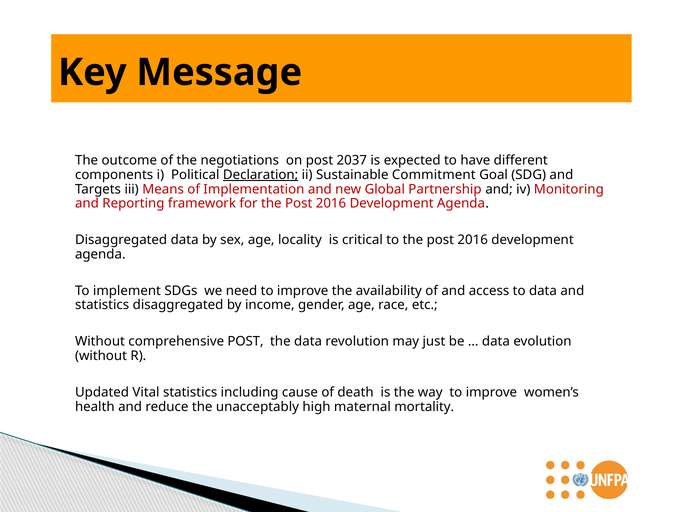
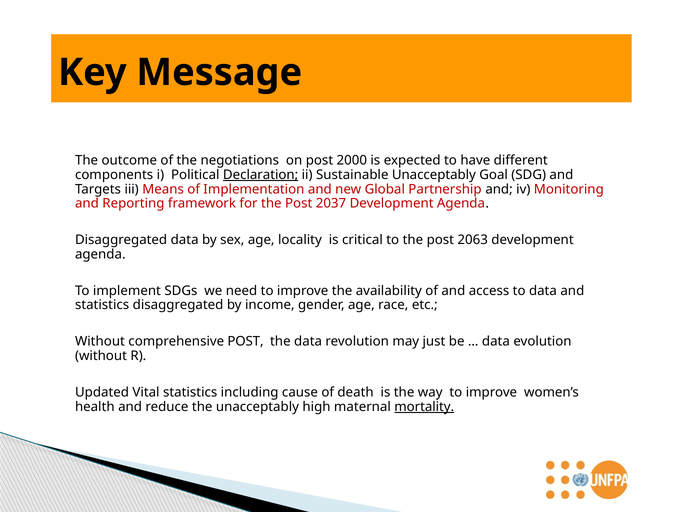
2037: 2037 -> 2000 (352, 161)
Sustainable Commitment: Commitment -> Unacceptably (434, 175)
for the Post 2016: 2016 -> 2037 (331, 204)
to the post 2016: 2016 -> 2063 (473, 240)
mortality underline: none -> present (424, 407)
